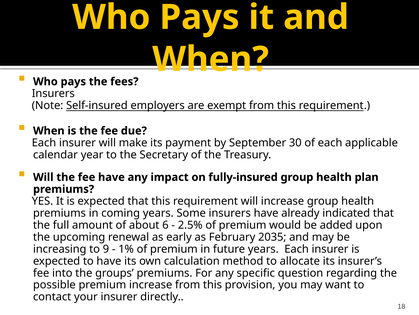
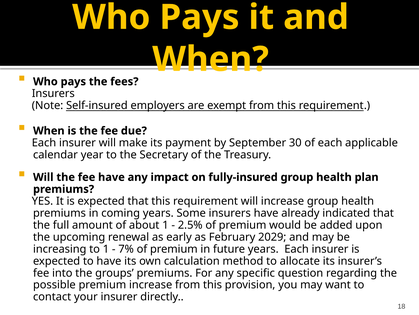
about 6: 6 -> 1 (165, 225)
2035: 2035 -> 2029 (272, 237)
to 9: 9 -> 1 (106, 248)
1%: 1% -> 7% (126, 248)
